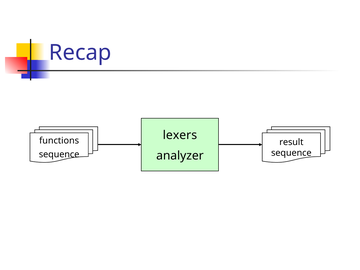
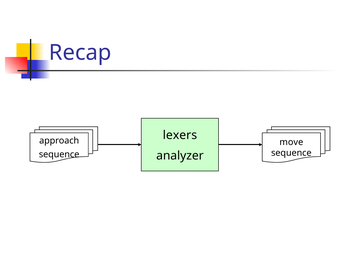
functions: functions -> approach (59, 141)
result: result -> move (291, 142)
